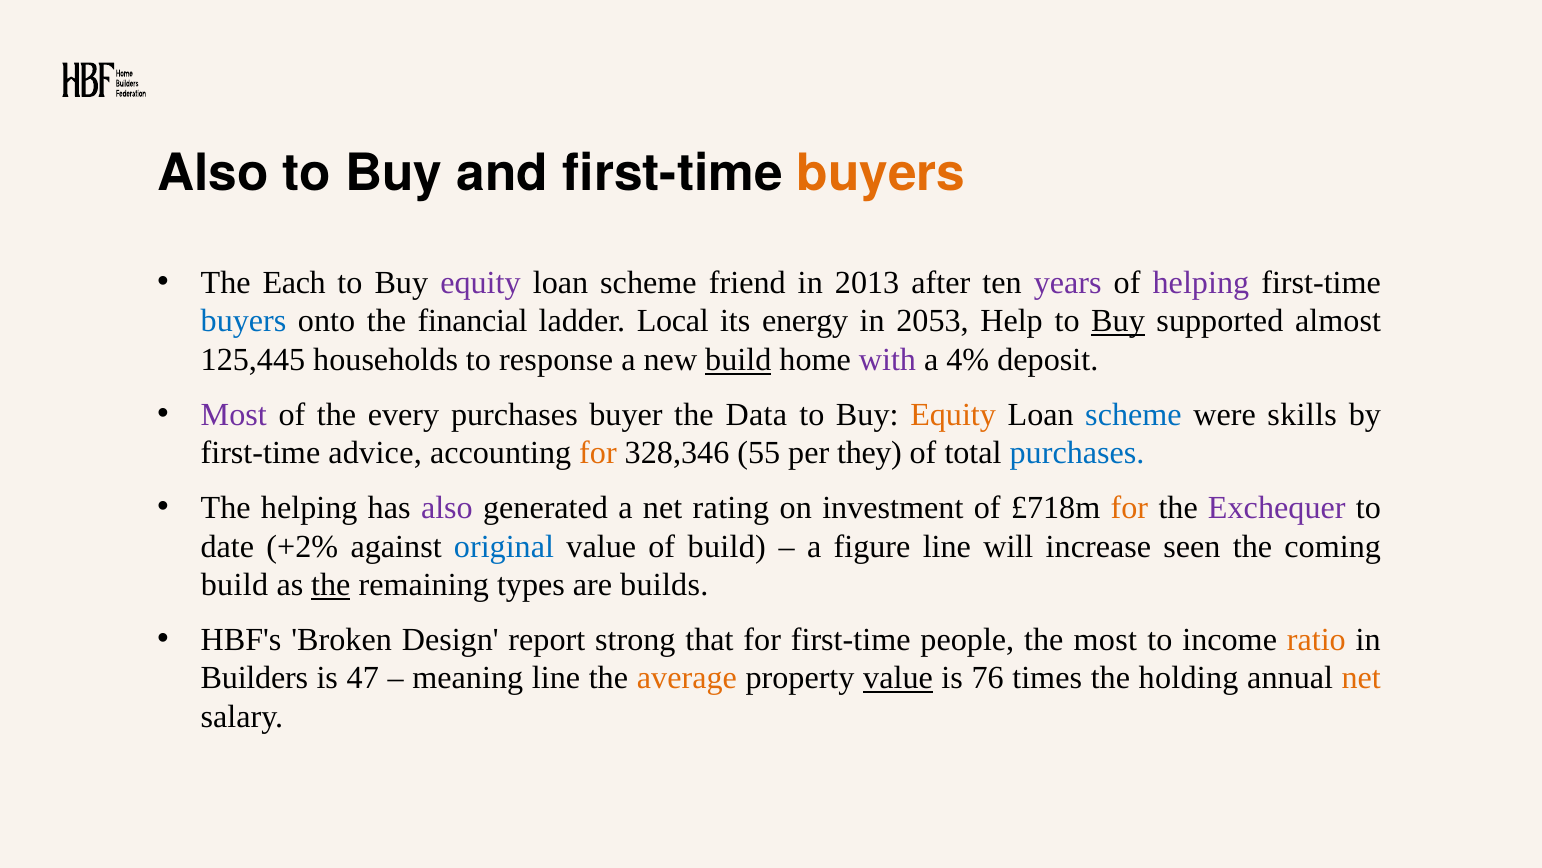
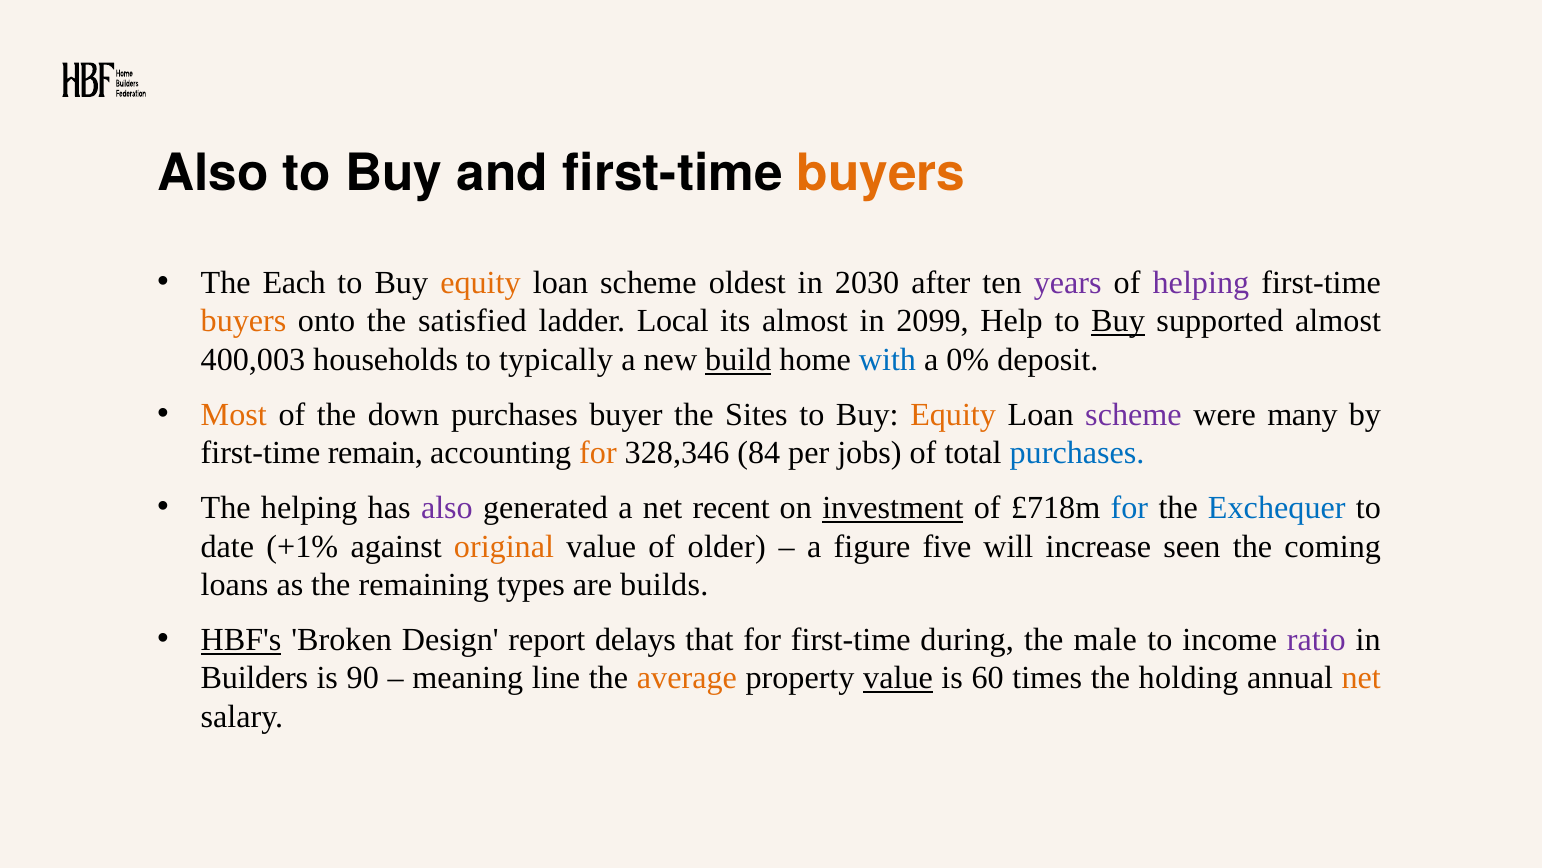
equity colour: purple -> orange (480, 283)
friend: friend -> oldest (747, 283)
2013: 2013 -> 2030 (867, 283)
buyers colour: blue -> orange (244, 321)
financial: financial -> satisfied (472, 321)
its energy: energy -> almost (805, 321)
2053: 2053 -> 2099 (933, 321)
125,445: 125,445 -> 400,003 (253, 360)
response: response -> typically (556, 360)
with colour: purple -> blue (887, 360)
4%: 4% -> 0% (968, 360)
Most colour: purple -> orange (234, 414)
every: every -> down (404, 414)
Data: Data -> Sites (756, 414)
scheme colour: blue -> purple (1133, 414)
skills: skills -> many (1302, 414)
advice: advice -> remain (375, 453)
55: 55 -> 84 (759, 453)
they: they -> jobs (869, 453)
rating: rating -> recent (731, 507)
investment underline: none -> present (893, 507)
for colour: orange -> blue (1129, 507)
Exchequer colour: purple -> blue (1277, 507)
+2%: +2% -> +1% (302, 546)
original colour: blue -> orange (504, 546)
of build: build -> older (727, 546)
figure line: line -> five (947, 546)
build: build -> loans (235, 585)
the underline: present -> none (331, 585)
HBF's underline: none -> present (241, 639)
strong: strong -> delays (635, 639)
people: people -> during (967, 639)
the most: most -> male (1105, 639)
ratio colour: orange -> purple (1316, 639)
47: 47 -> 90 (363, 678)
76: 76 -> 60 (988, 678)
